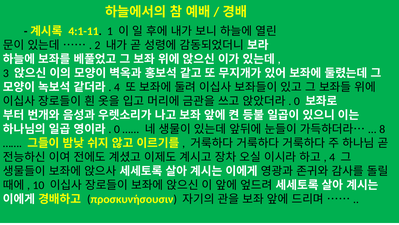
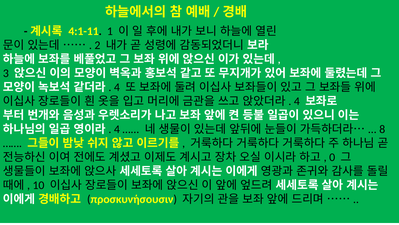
0: 0 -> 4 (297, 101)
0: 0 -> 4 (117, 129)
4: 4 -> 0 (332, 157)
